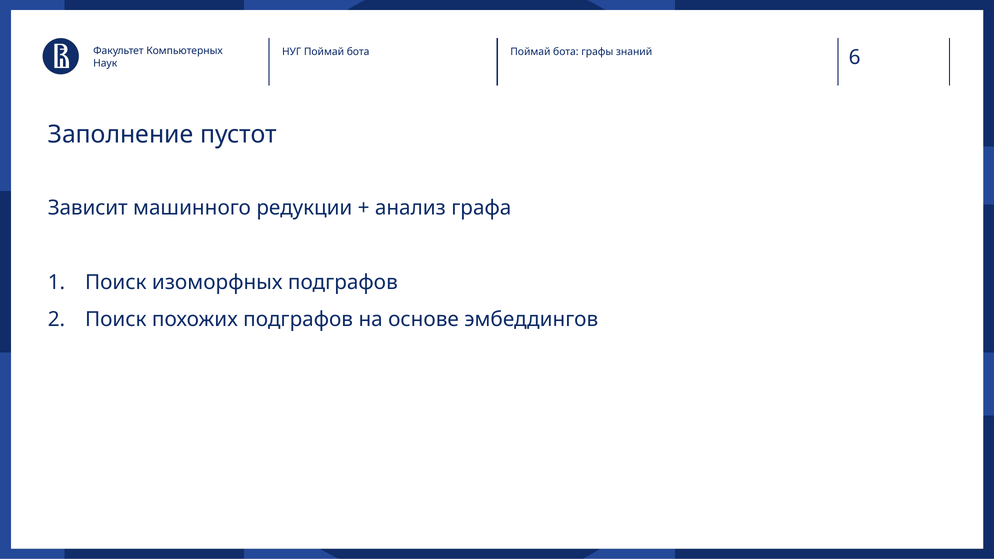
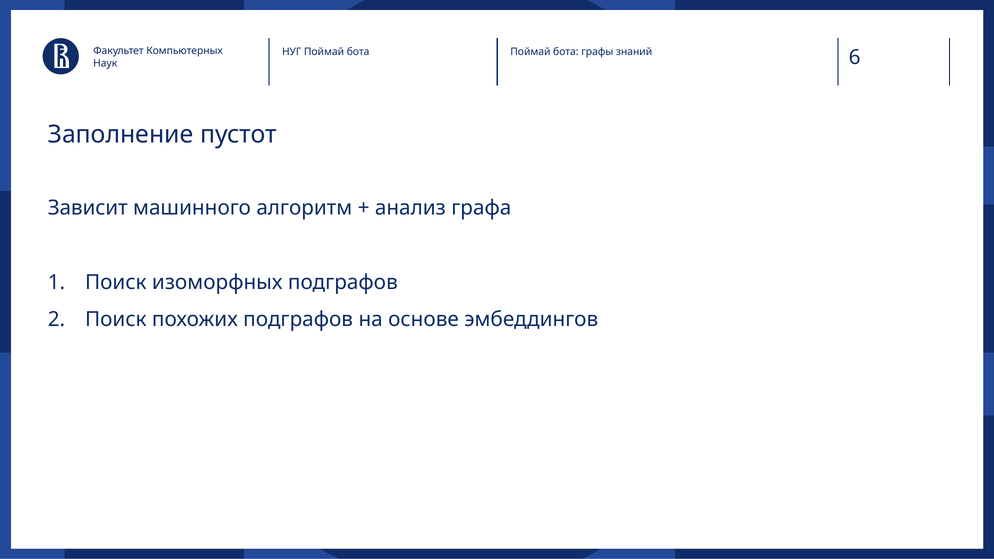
редукции: редукции -> алгоритм (304, 208)
